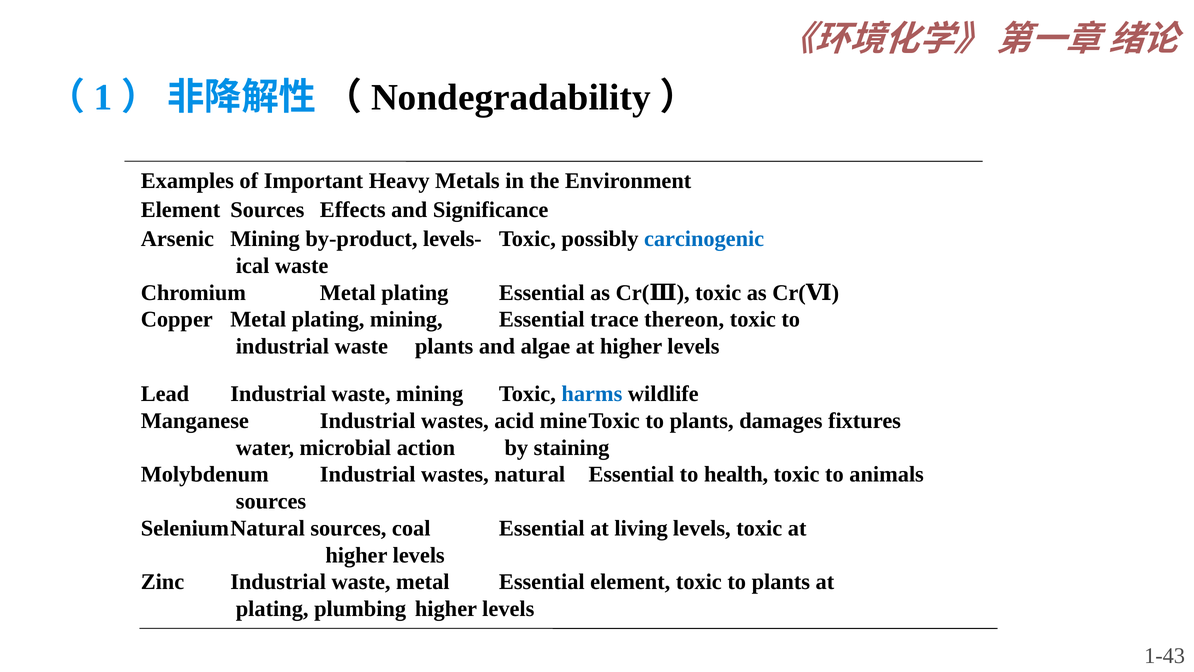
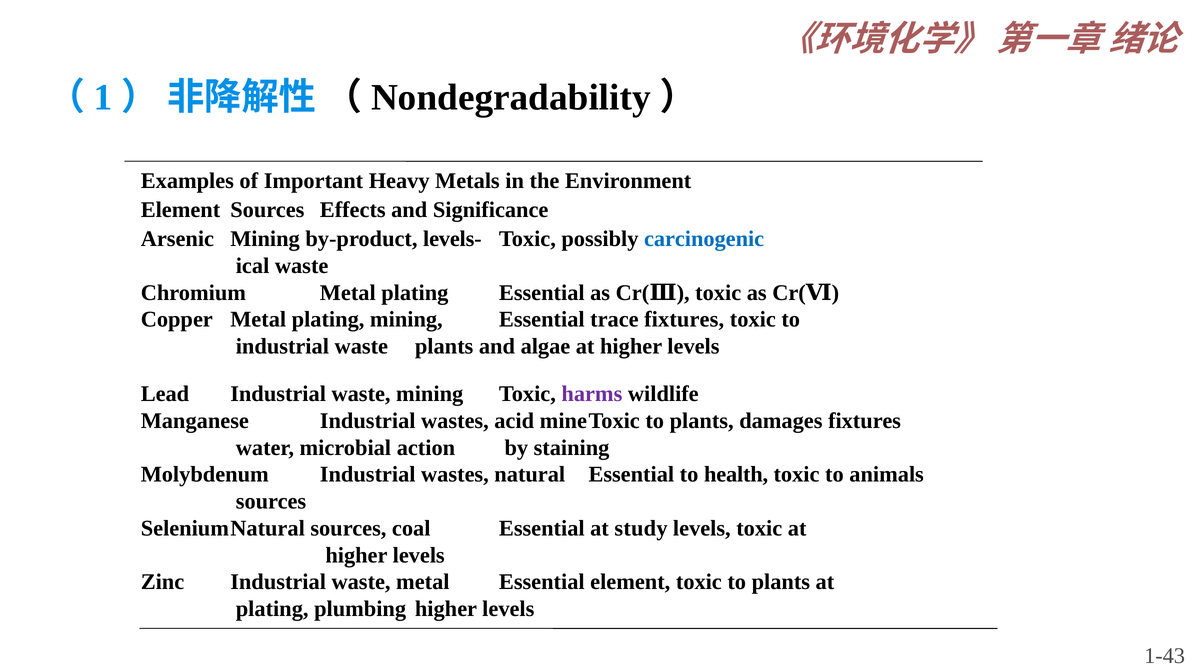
trace thereon: thereon -> fixtures (684, 319)
harms colour: blue -> purple (592, 394)
living: living -> study (641, 528)
